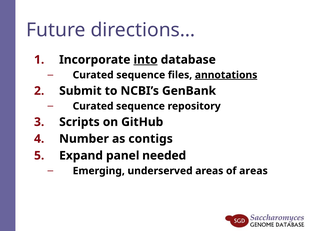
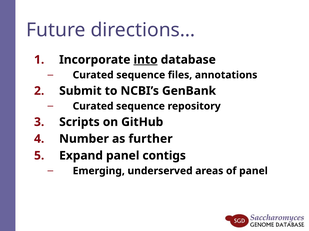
annotations underline: present -> none (226, 75)
contigs: contigs -> further (151, 139)
needed: needed -> contigs (164, 156)
of areas: areas -> panel (253, 171)
